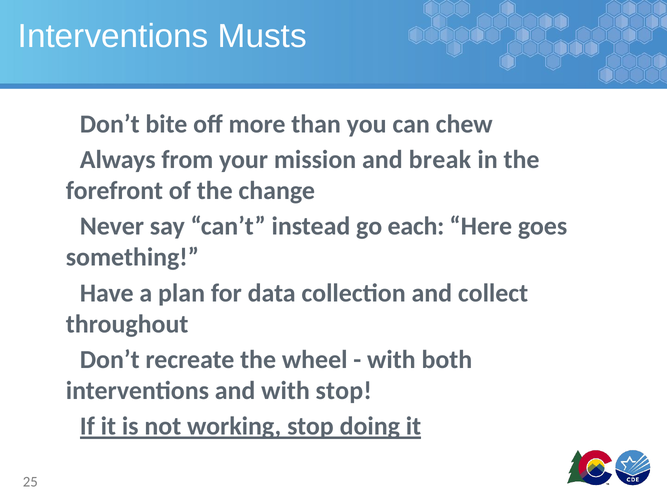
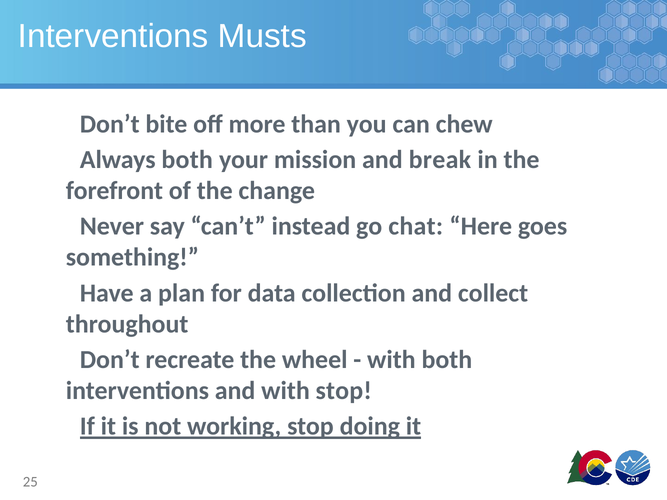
from: from -> both (187, 160)
each: each -> chat (416, 226)
